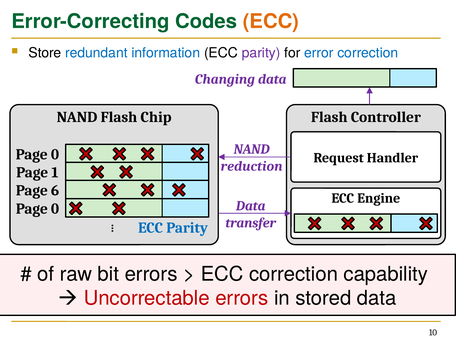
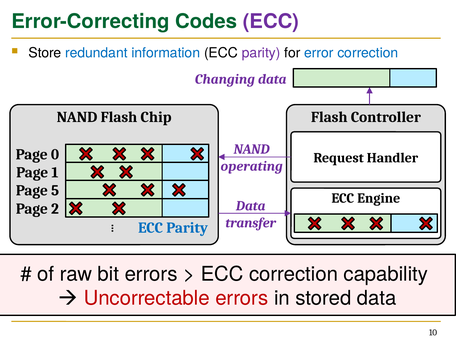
ECC colour: orange -> purple (271, 21)
reduction: reduction -> operating (252, 166)
6: 6 -> 5 (55, 190)
0: 0 -> 2 (55, 209)
